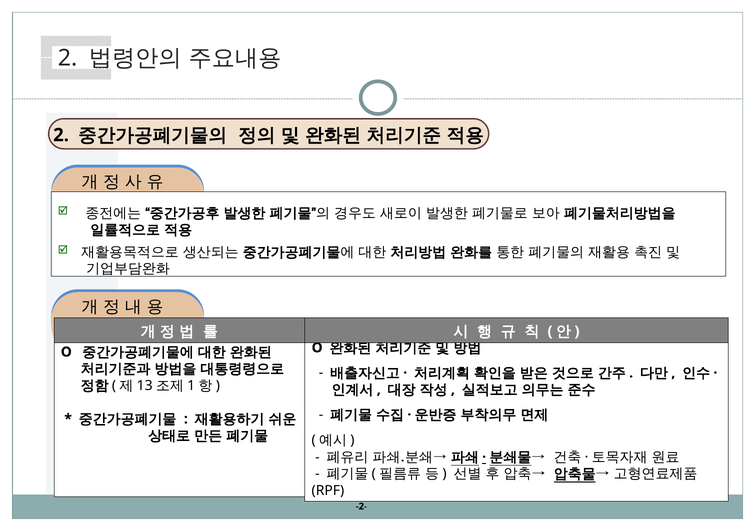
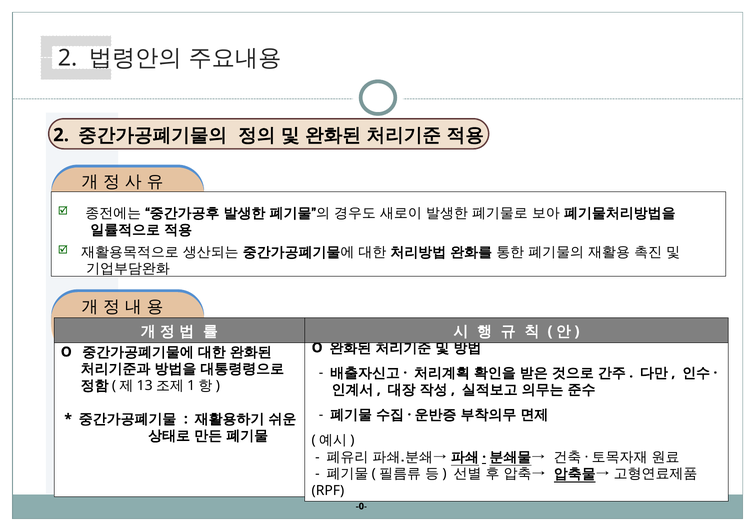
-2-: -2- -> -0- (361, 506)
